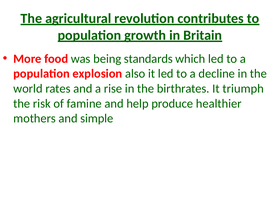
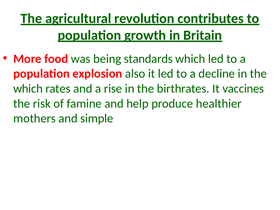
world: world -> which (28, 89)
triumph: triumph -> vaccines (243, 89)
